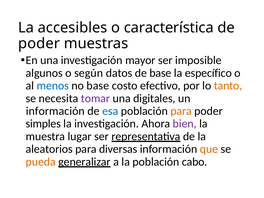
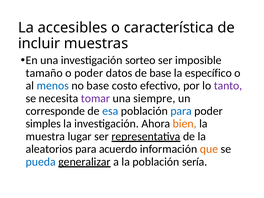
poder: poder -> incluir (39, 44)
mayor: mayor -> sorteo (140, 60)
algunos: algunos -> tamaño (44, 73)
o según: según -> poder (89, 73)
tanto colour: orange -> purple (228, 86)
digitales: digitales -> siempre (154, 98)
información: información -> corresponde (55, 111)
para colour: orange -> blue (181, 111)
bien colour: purple -> orange (185, 124)
diversas: diversas -> acuerdo (118, 149)
pueda colour: orange -> blue (41, 162)
cabo: cabo -> sería (195, 162)
